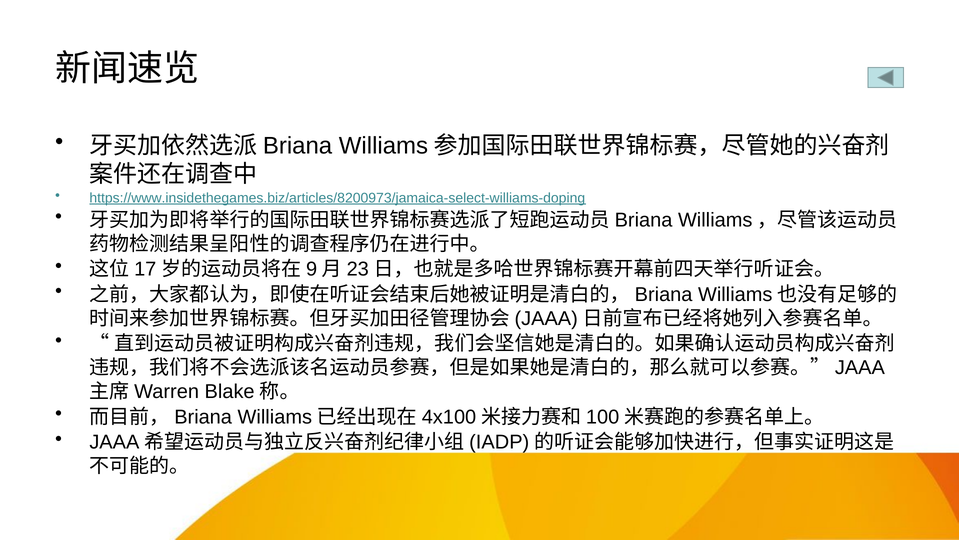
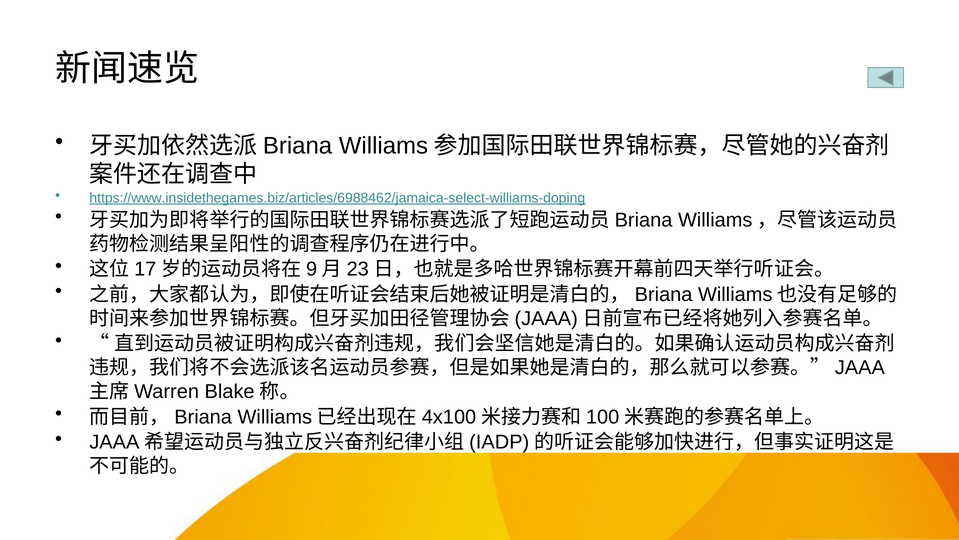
https://www.insidethegames.biz/articles/8200973/jamaica-select-williams-doping: https://www.insidethegames.biz/articles/8200973/jamaica-select-williams-doping -> https://www.insidethegames.biz/articles/6988462/jamaica-select-williams-doping (337, 198)
